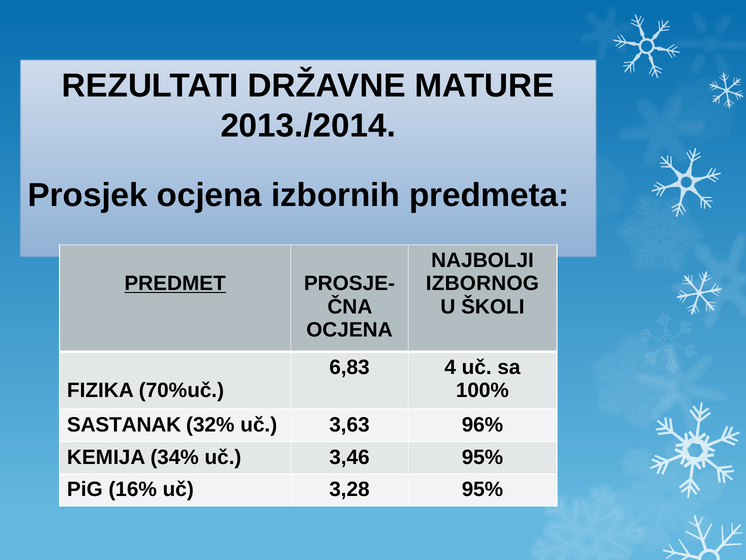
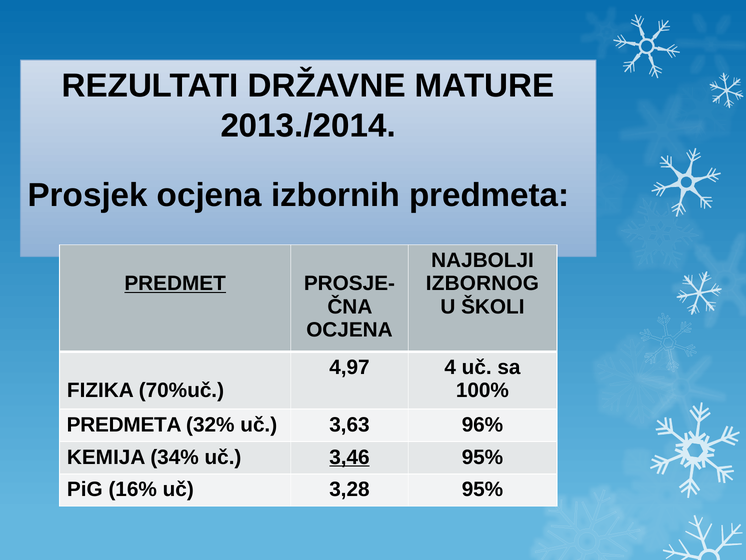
6,83: 6,83 -> 4,97 (349, 367)
SASTANAK: SASTANAK -> PREDMETA (124, 424)
3,46 underline: none -> present (349, 457)
